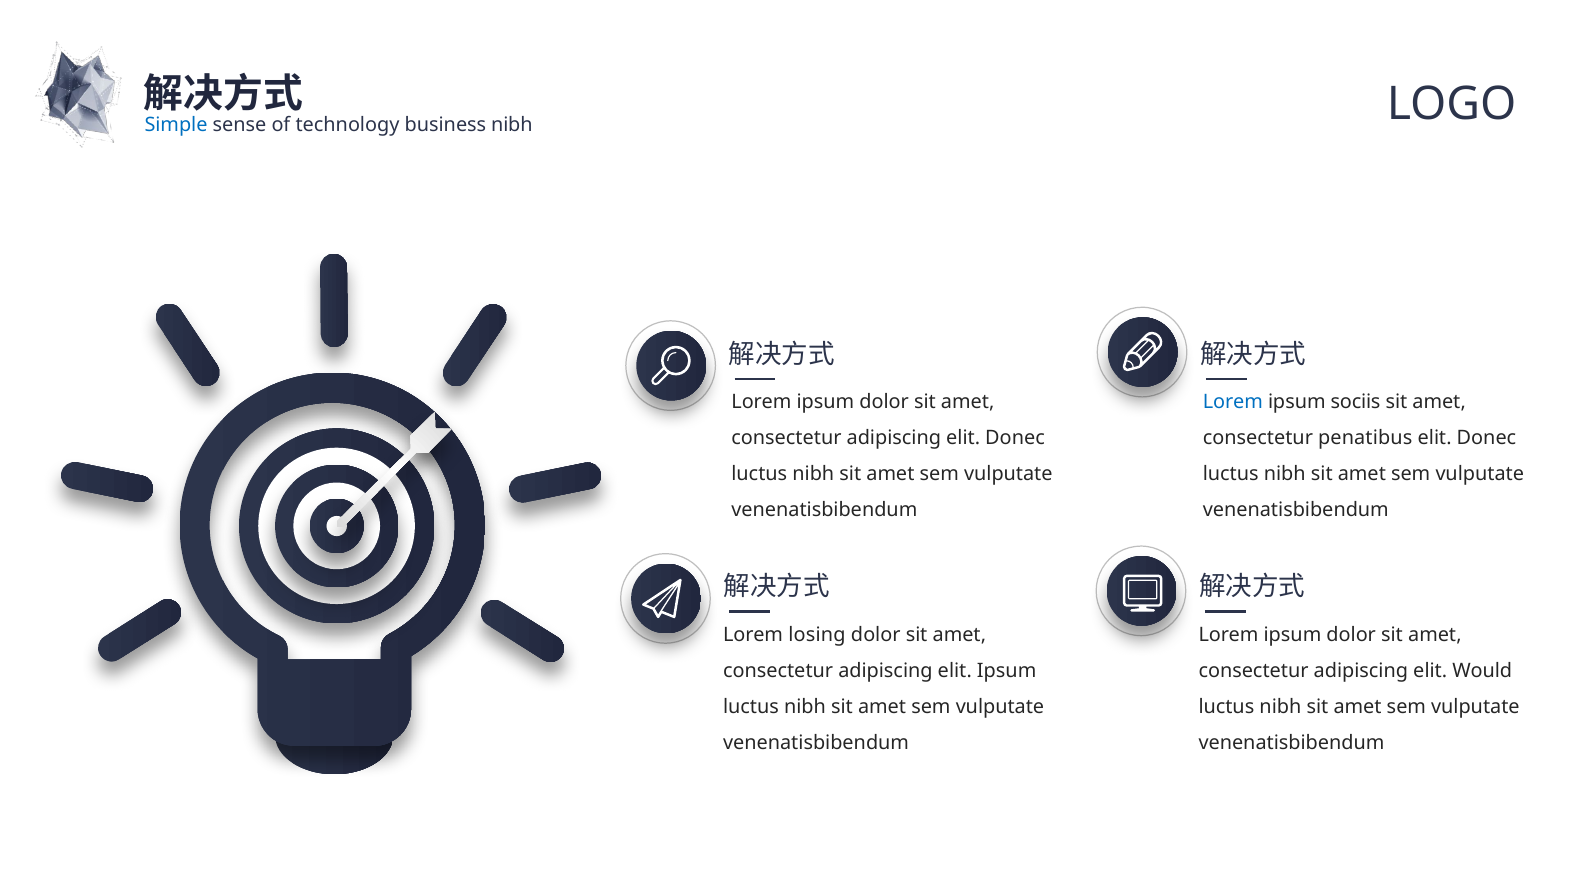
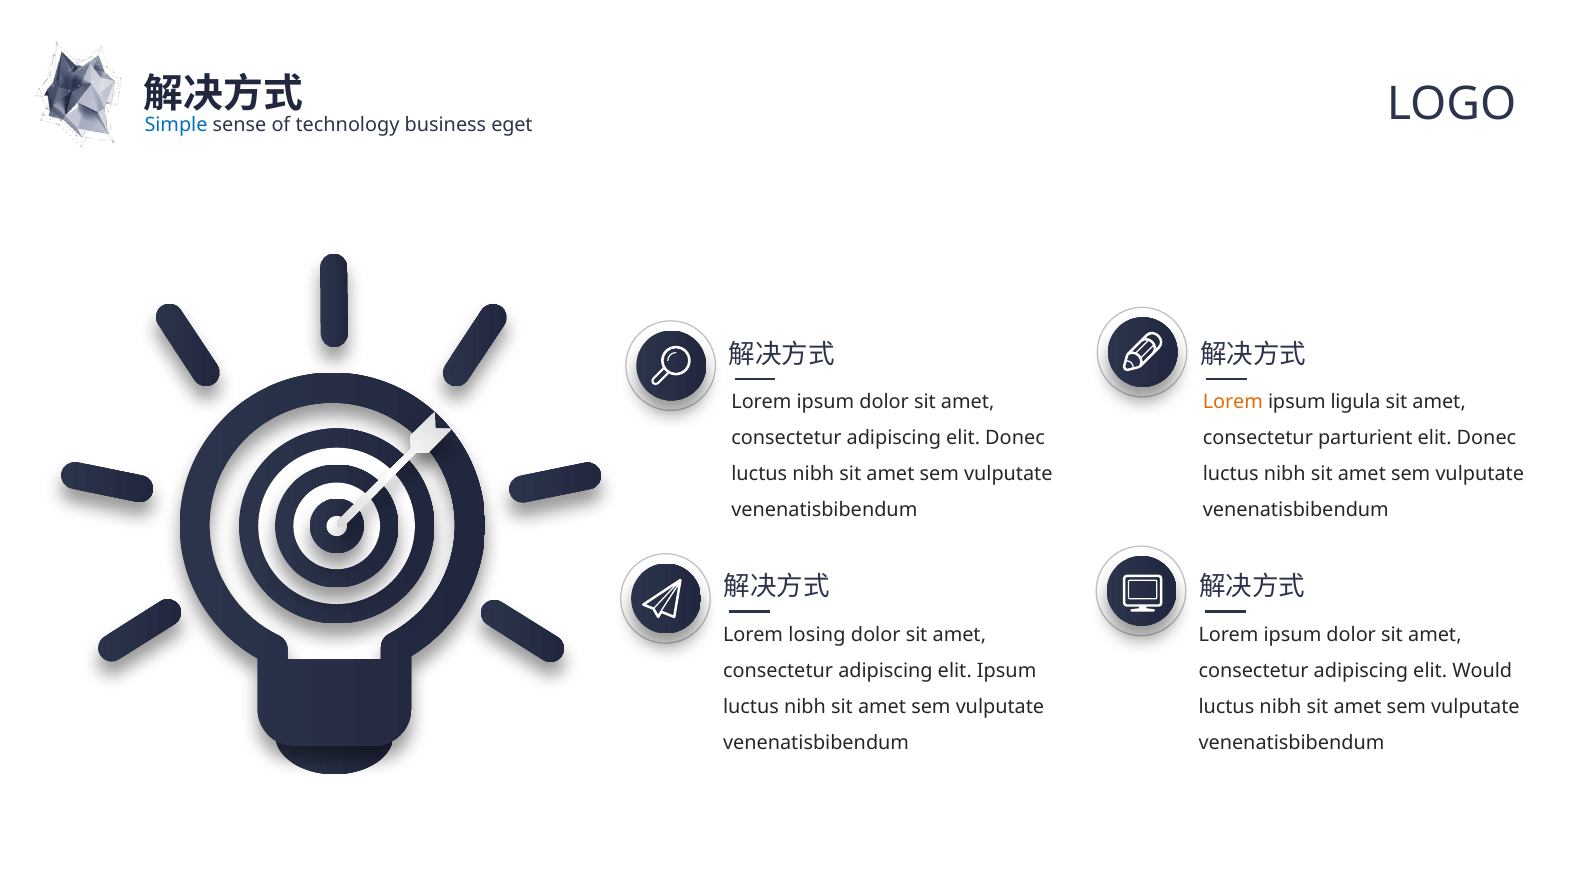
business nibh: nibh -> eget (512, 125)
Lorem colour: blue -> orange (1233, 402)
sociis: sociis -> ligula (1356, 402)
penatibus: penatibus -> parturient (1365, 438)
